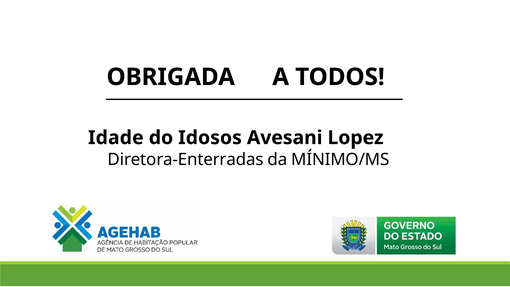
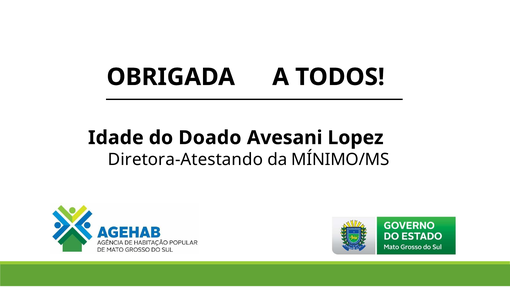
Idosos: Idosos -> Doado (210, 138)
Diretora-Enterradas: Diretora-Enterradas -> Diretora-Atestando (185, 159)
